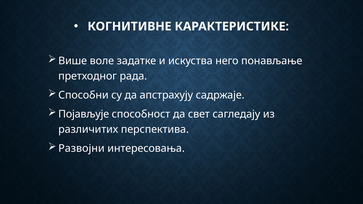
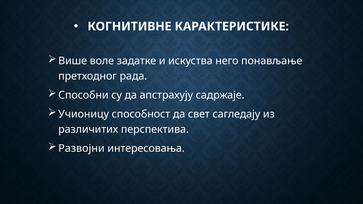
Појављује: Појављује -> Учионицу (84, 114)
